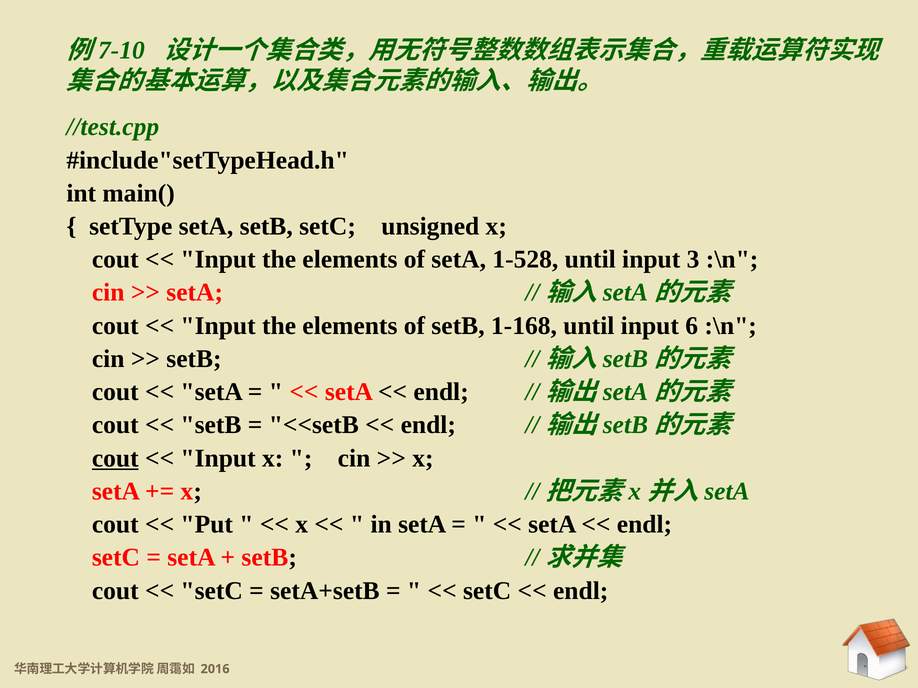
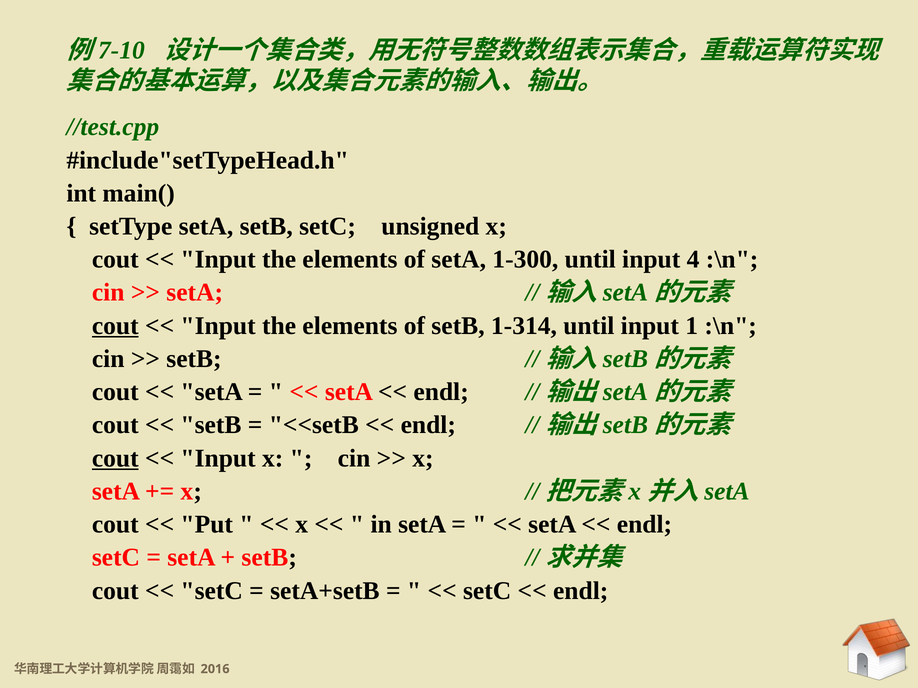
1-528: 1-528 -> 1-300 (525, 260)
3: 3 -> 4 (693, 260)
cout underline: none -> present (115, 326)
1-168: 1-168 -> 1-314 (524, 326)
6: 6 -> 1 (692, 326)
